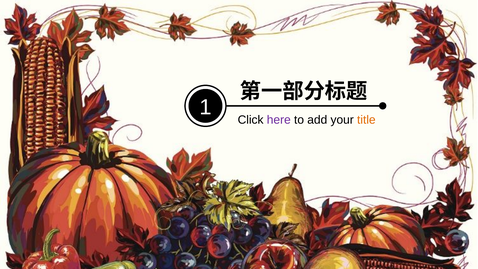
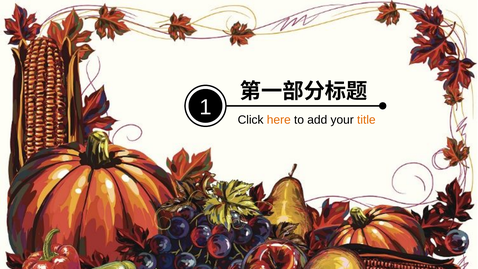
here colour: purple -> orange (279, 120)
